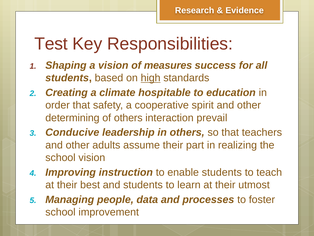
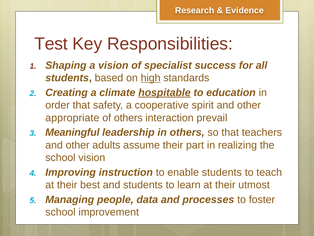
measures: measures -> specialist (168, 65)
hospitable underline: none -> present (164, 92)
determining: determining -> appropriate (72, 118)
Conducive: Conducive -> Meaningful (72, 132)
